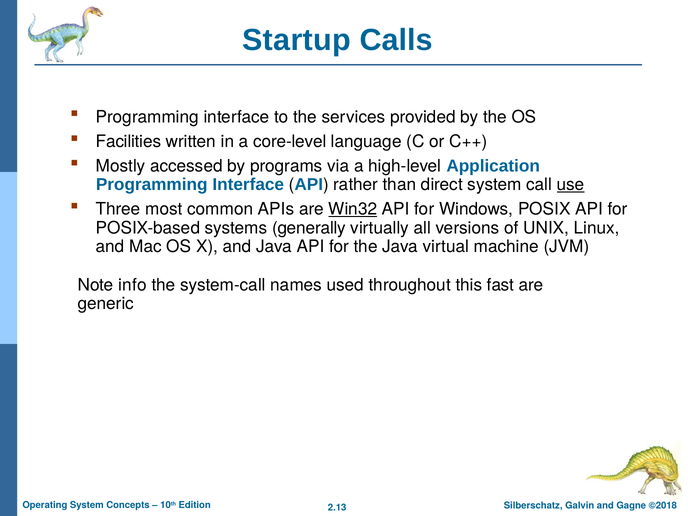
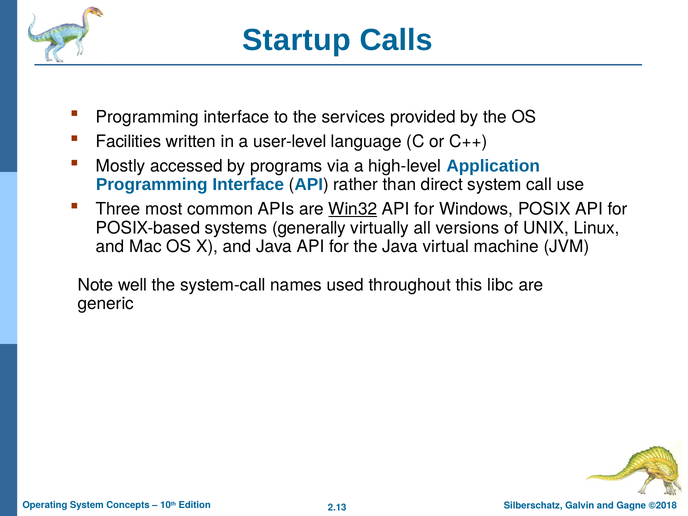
core-level: core-level -> user-level (290, 142)
use underline: present -> none (571, 185)
info: info -> well (133, 285)
fast: fast -> libc (500, 285)
